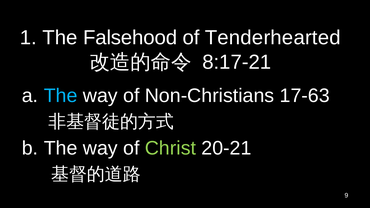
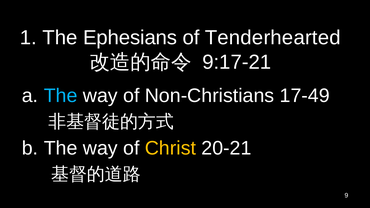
Falsehood: Falsehood -> Ephesians (130, 38)
8:17-21: 8:17-21 -> 9:17-21 (237, 62)
17-63: 17-63 -> 17-49 (305, 96)
Christ colour: light green -> yellow (170, 148)
